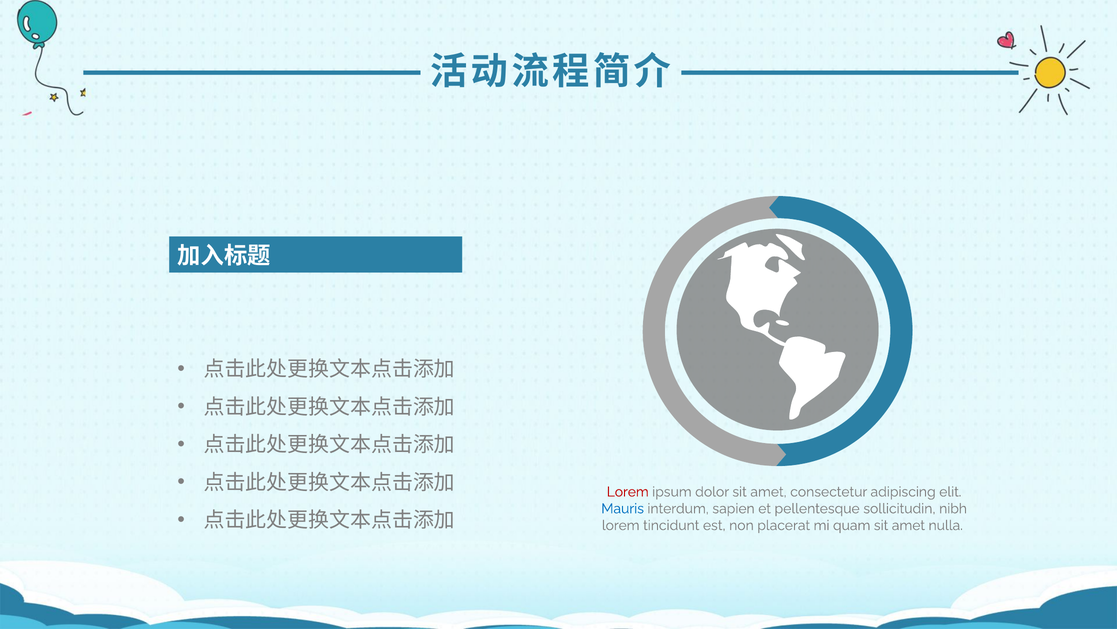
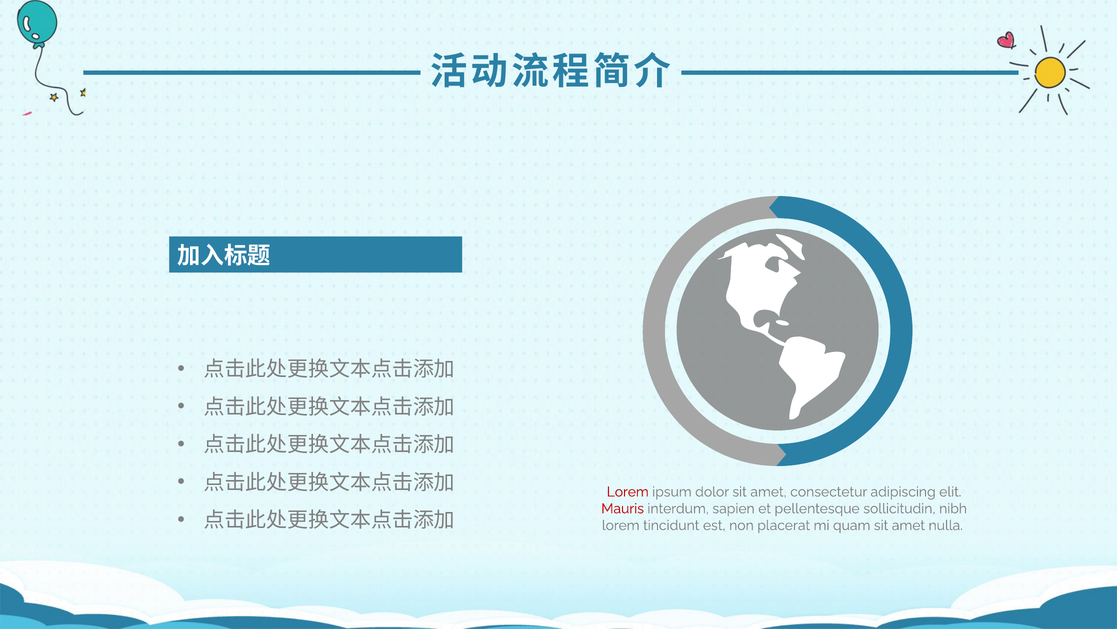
Mauris colour: blue -> red (623, 508)
